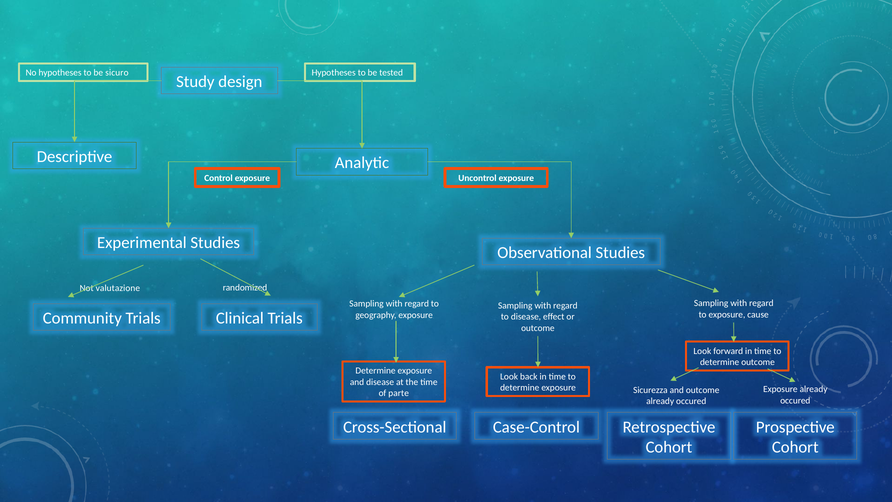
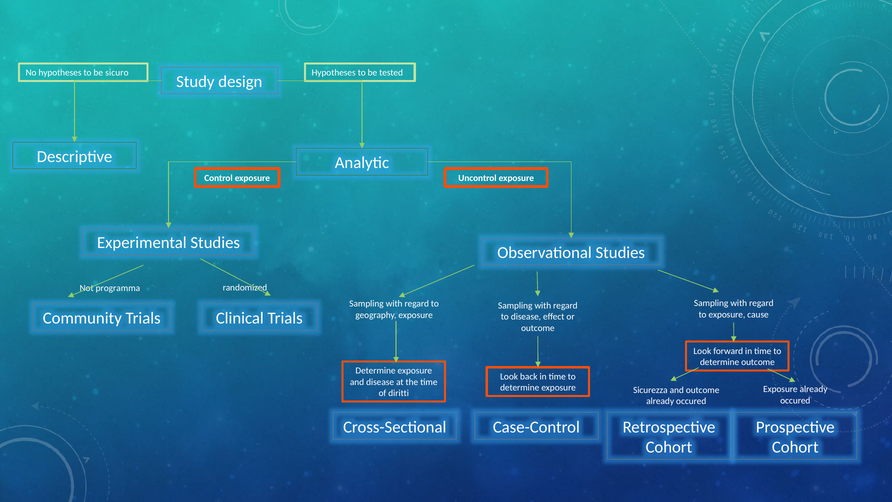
valutazione: valutazione -> programma (118, 288)
parte: parte -> diritti (399, 393)
